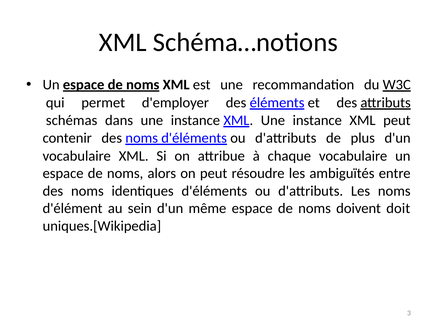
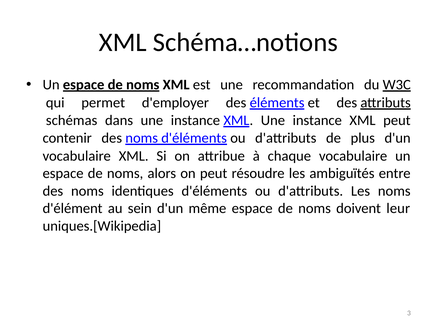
doit: doit -> leur (398, 208)
